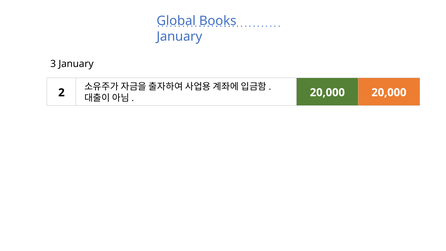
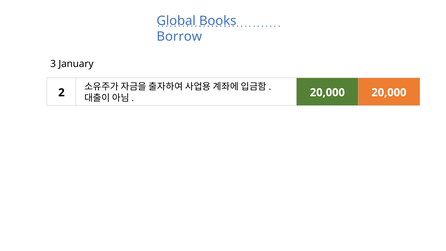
January: January -> Borrow (179, 36)
